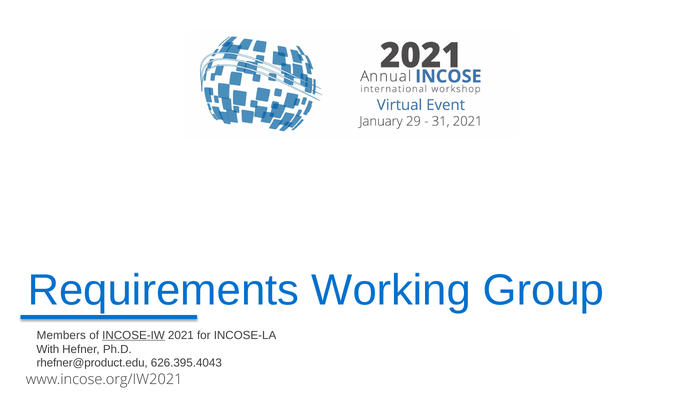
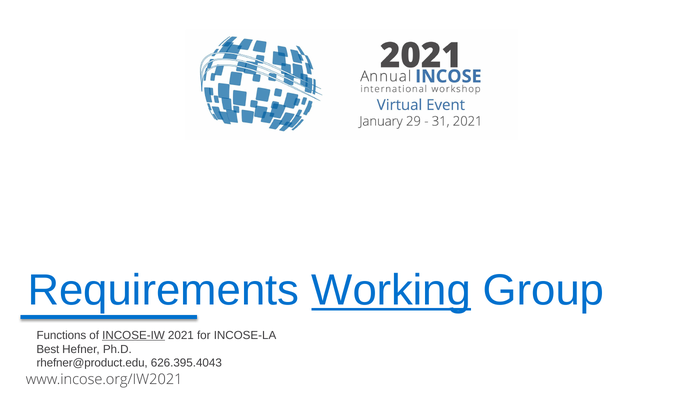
Working underline: none -> present (391, 290)
Members: Members -> Functions (61, 335)
With: With -> Best (48, 349)
